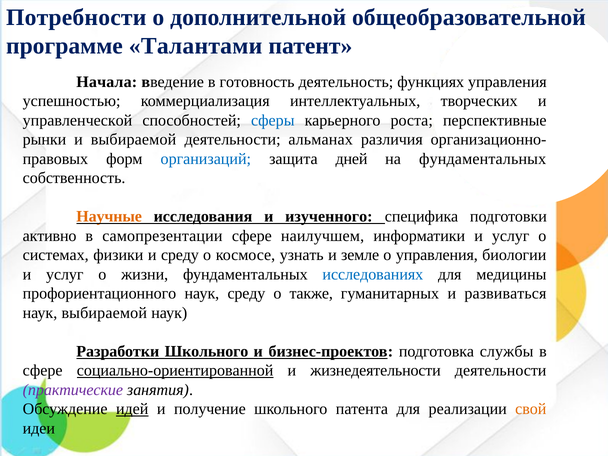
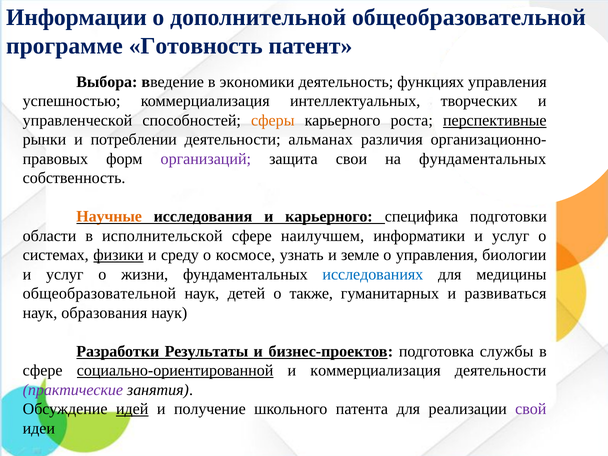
Потребности: Потребности -> Информации (76, 18)
Талантами: Талантами -> Готовность (196, 46)
Начала: Начала -> Выбора (107, 82)
готовность: готовность -> экономики (257, 82)
сферы colour: blue -> orange (273, 120)
перспективные underline: none -> present (495, 120)
и выбираемой: выбираемой -> потреблении (134, 140)
организаций colour: blue -> purple (206, 159)
дней: дней -> свои (351, 159)
и изученного: изученного -> карьерного (329, 217)
активно: активно -> области (50, 236)
самопрезентации: самопрезентации -> исполнительской (162, 236)
физики underline: none -> present (118, 255)
профориентационного: профориентационного -> общеобразовательной (99, 294)
наук среду: среду -> детей (246, 294)
наук выбираемой: выбираемой -> образования (104, 313)
Разработки Школьного: Школьного -> Результаты (206, 351)
и жизнедеятельности: жизнедеятельности -> коммерциализация (375, 371)
свой colour: orange -> purple (531, 409)
